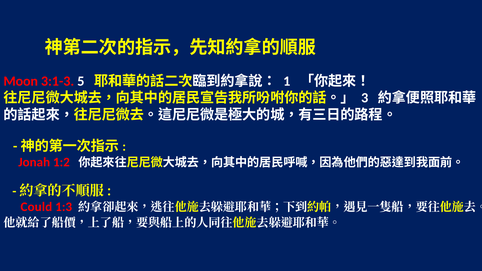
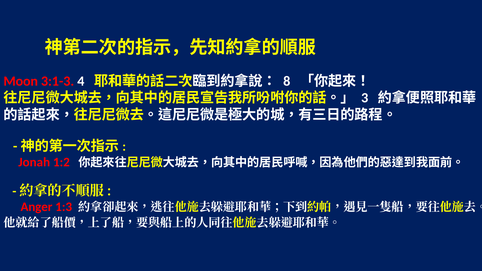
5: 5 -> 4 (81, 81)
1: 1 -> 8 (287, 81)
Could: Could -> Anger (36, 207)
